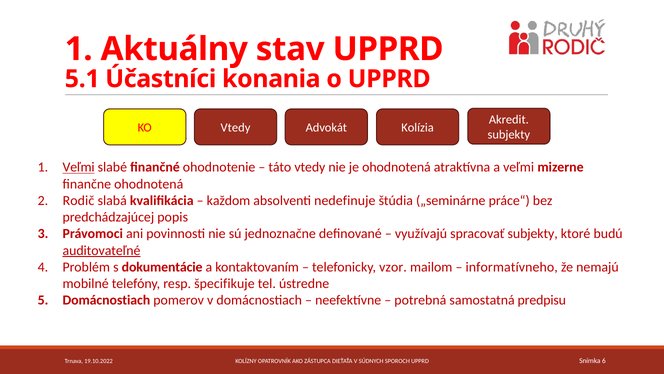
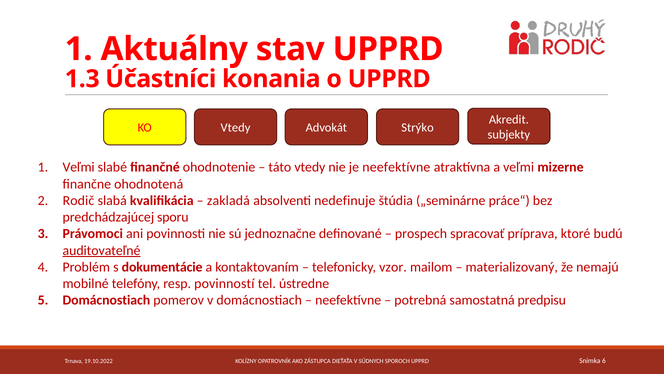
5.1: 5.1 -> 1.3 (82, 79)
Kolízia: Kolízia -> Strýko (418, 128)
Veľmi underline: present -> none (79, 167)
je ohodnotená: ohodnotená -> neefektívne (396, 167)
každom: každom -> zakladá (228, 200)
popis: popis -> sporu (173, 217)
využívajú: využívajú -> prospech (421, 234)
spracovať subjekty: subjekty -> príprava (533, 234)
informatívneho: informatívneho -> materializovaný (512, 267)
špecifikuje: špecifikuje -> povinností (224, 283)
